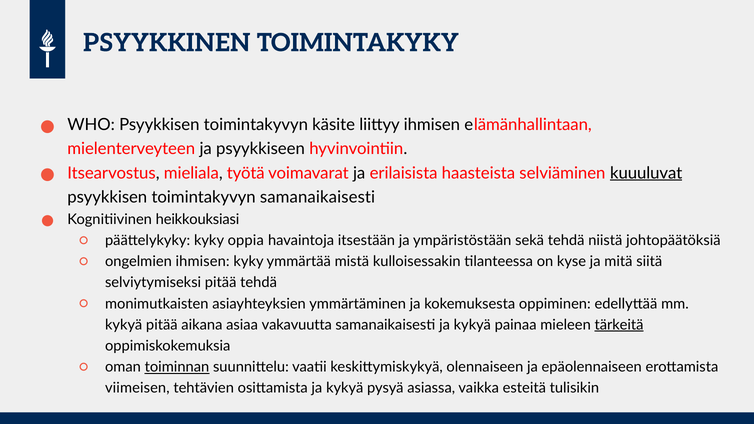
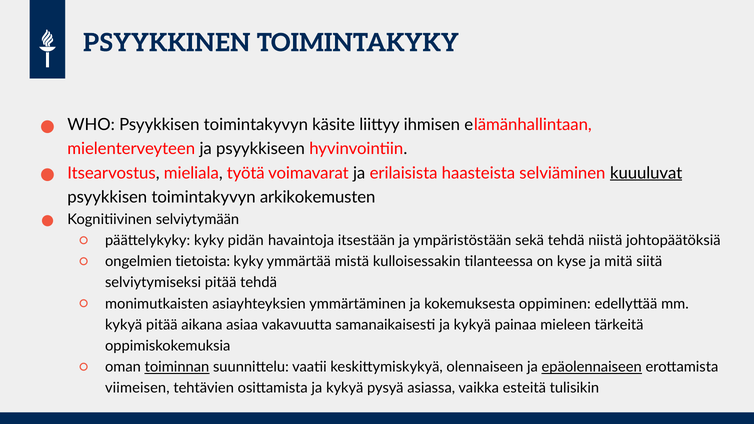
toimintakyvyn samanaikaisesti: samanaikaisesti -> arkikokemusten (318, 197)
heikkouksiasi: heikkouksiasi -> selviytymään (197, 219)
oppia: oppia -> pidän (246, 241)
ongelmien ihmisen: ihmisen -> tietoista (203, 262)
tärkeitä underline: present -> none (619, 325)
epäolennaiseen underline: none -> present (592, 367)
